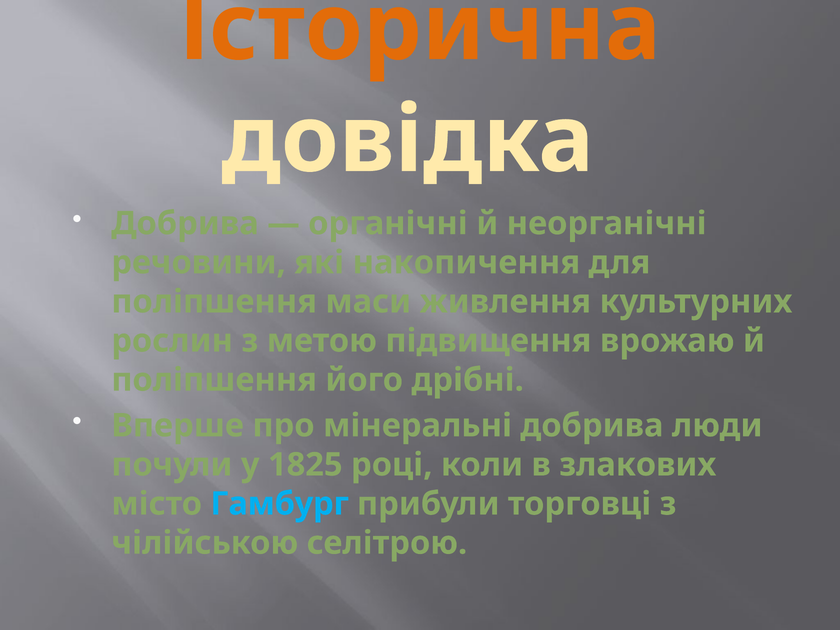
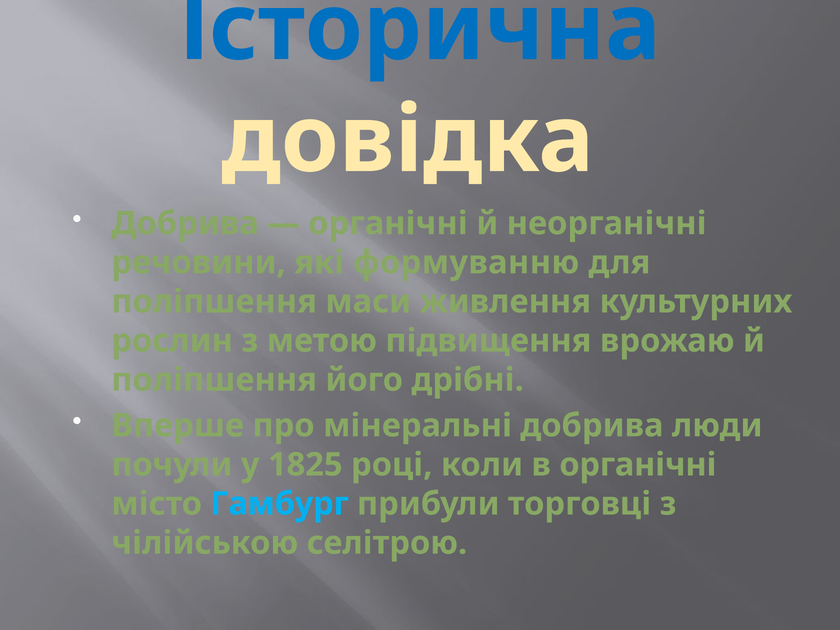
Історична colour: orange -> blue (420, 28)
накопичення: накопичення -> формуванню (466, 263)
в злакових: злакових -> органічні (638, 465)
